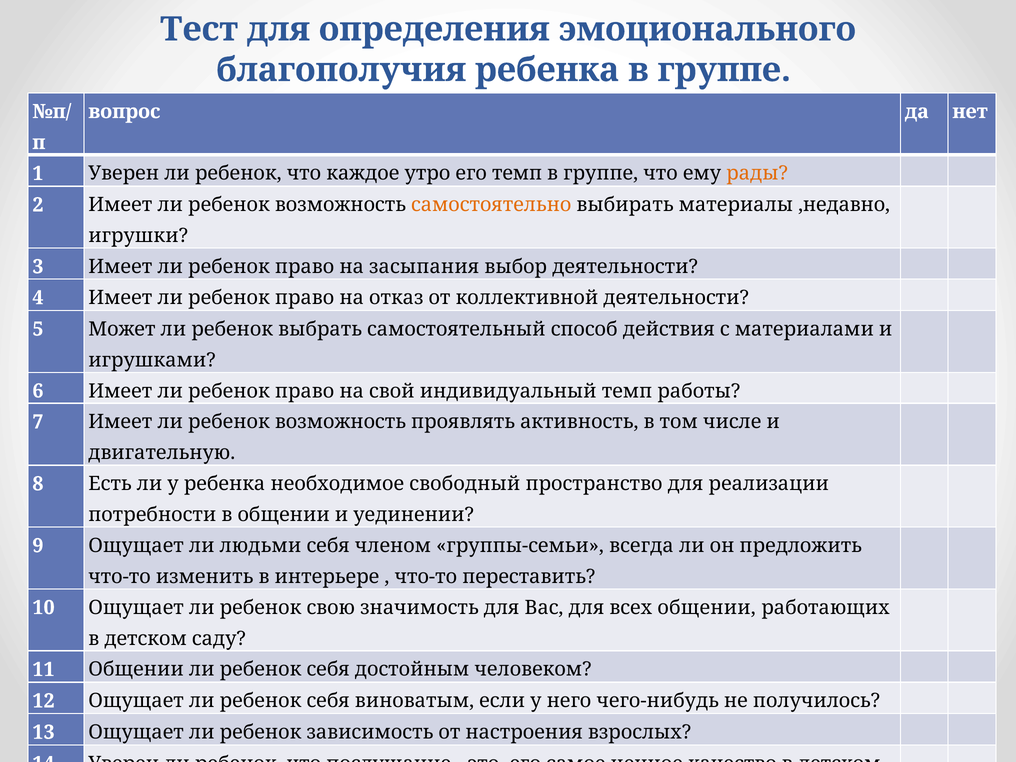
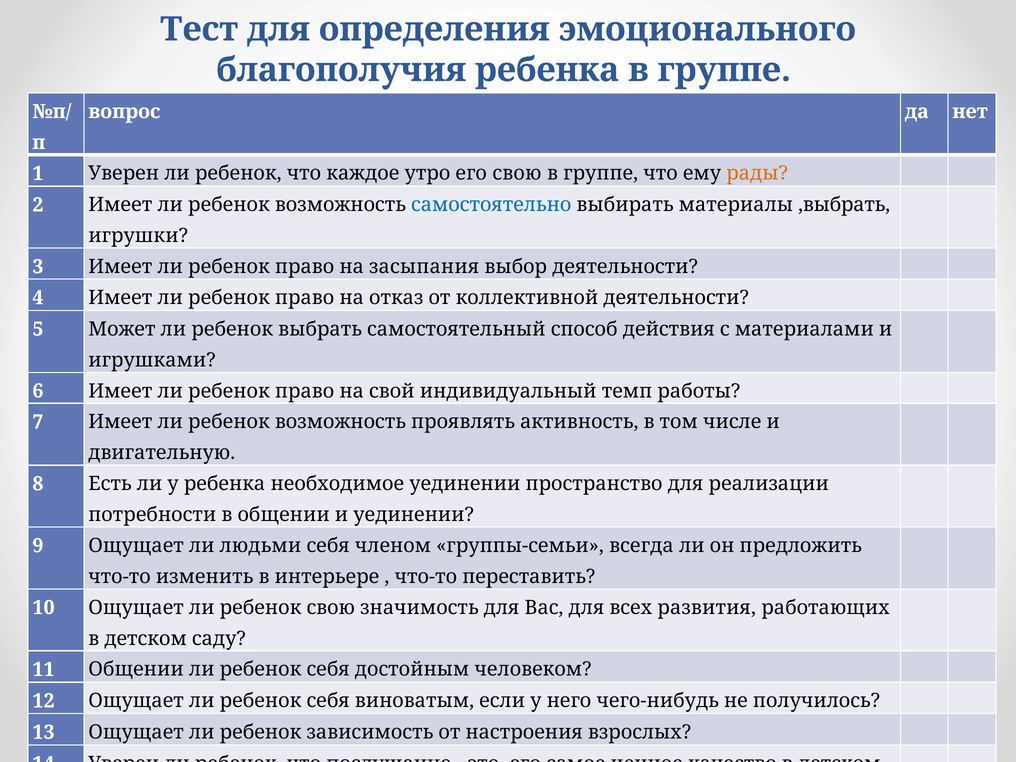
его темп: темп -> свою (517, 173)
самостоятельно colour: orange -> blue (491, 205)
,недавно: ,недавно -> ,выбрать (844, 205)
необходимое свободный: свободный -> уединении (465, 484)
всех общении: общении -> развития (707, 608)
